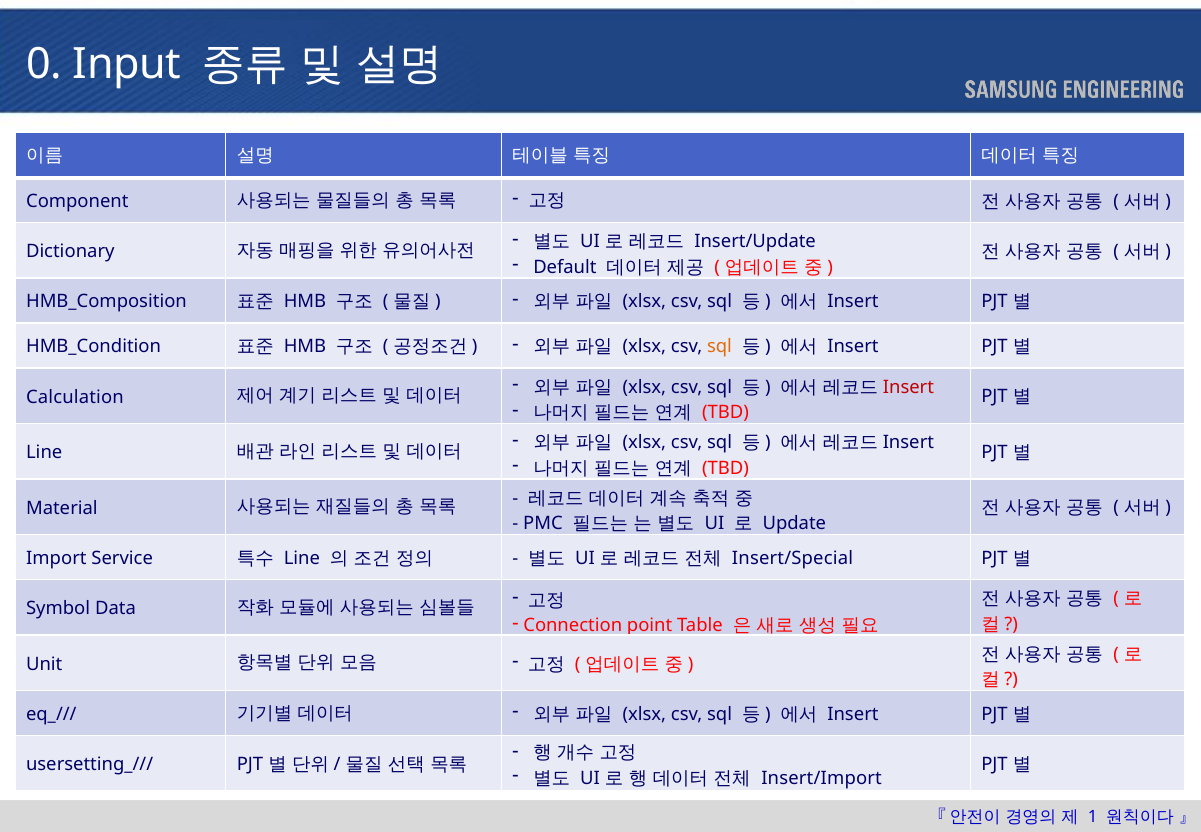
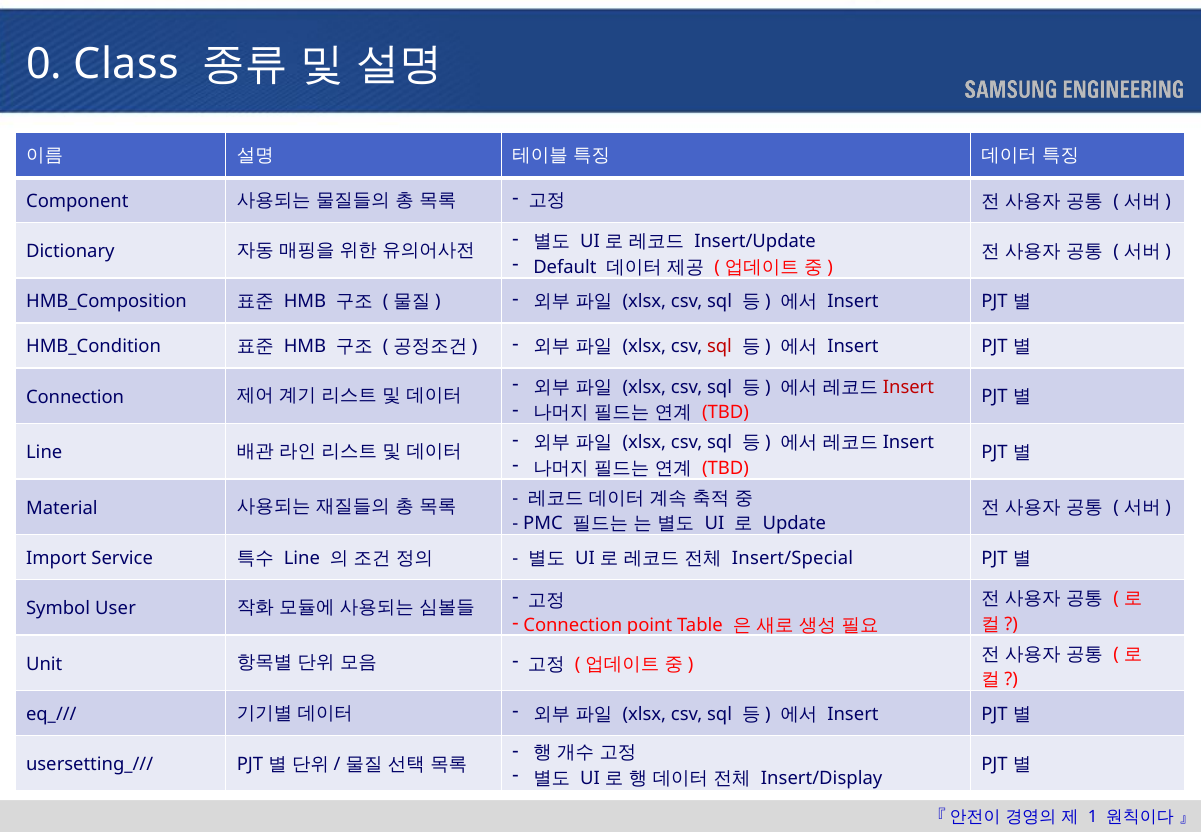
Input: Input -> Class (127, 65)
sql colour: orange -> red (720, 346)
Calculation: Calculation -> Connection (75, 397)
Data: Data -> User (115, 608)
Insert/Import: Insert/Import -> Insert/Display (822, 778)
